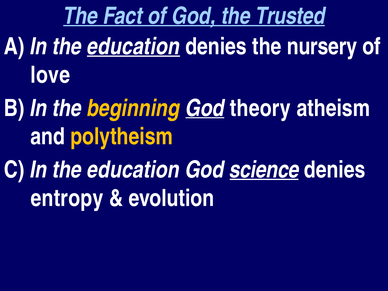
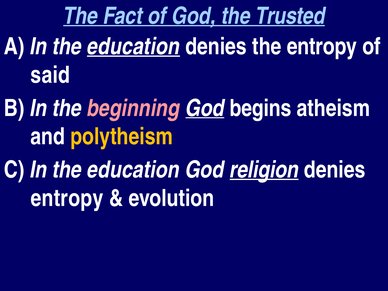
the nursery: nursery -> entropy (322, 47)
love: love -> said (50, 75)
beginning colour: yellow -> pink (133, 108)
theory: theory -> begins (260, 108)
science: science -> religion (264, 170)
